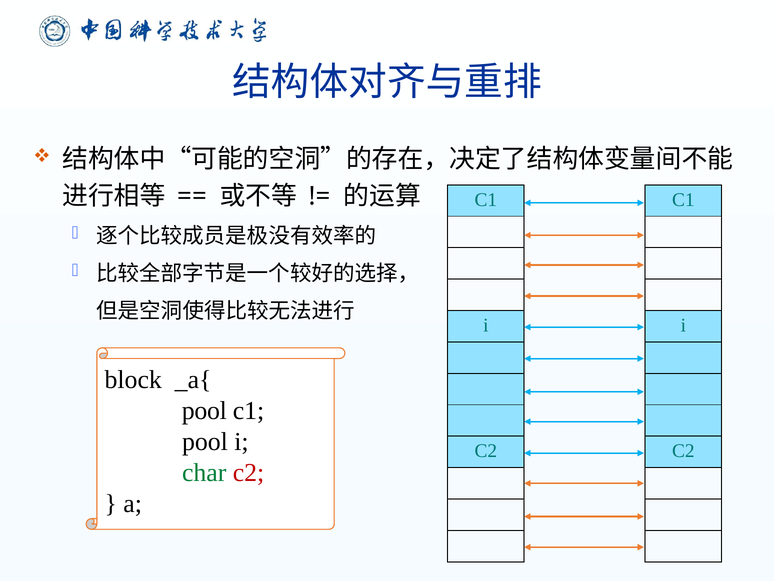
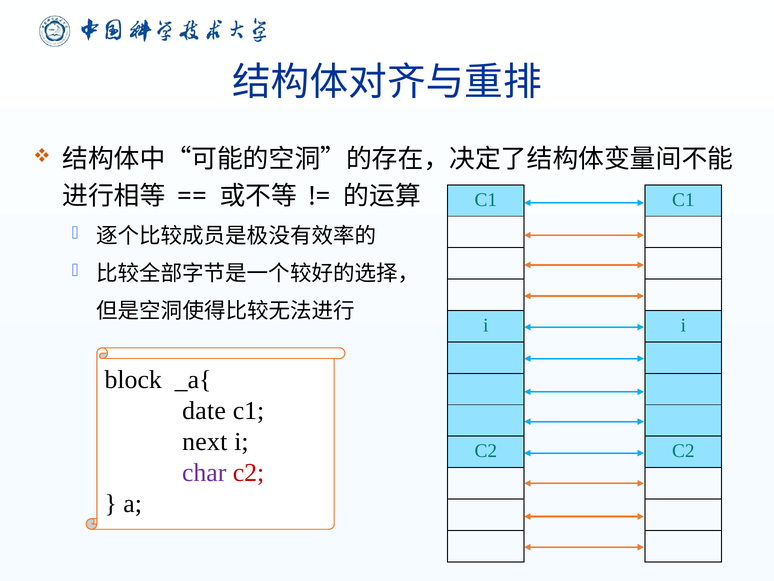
pool: pool -> date (204, 410)
pool: pool -> next (205, 441)
char colour: green -> purple (204, 472)
